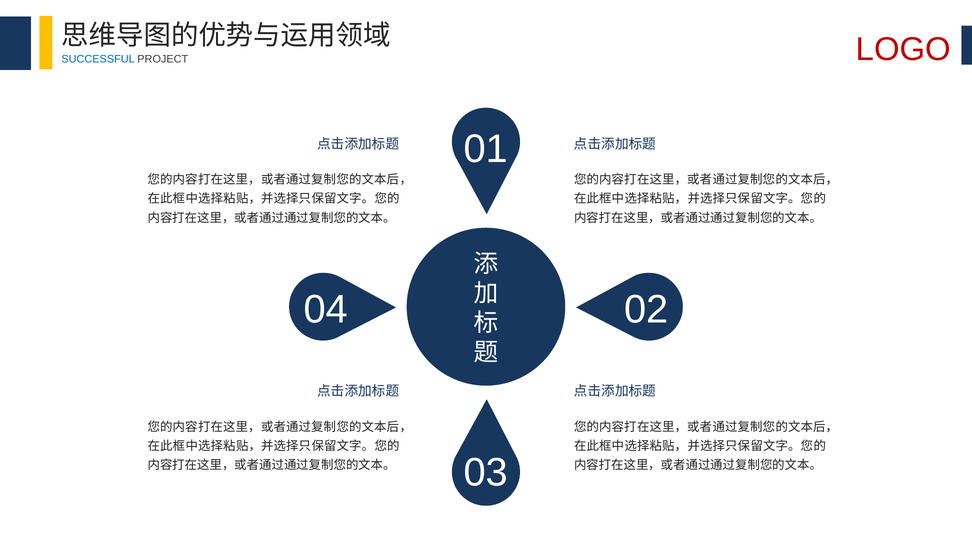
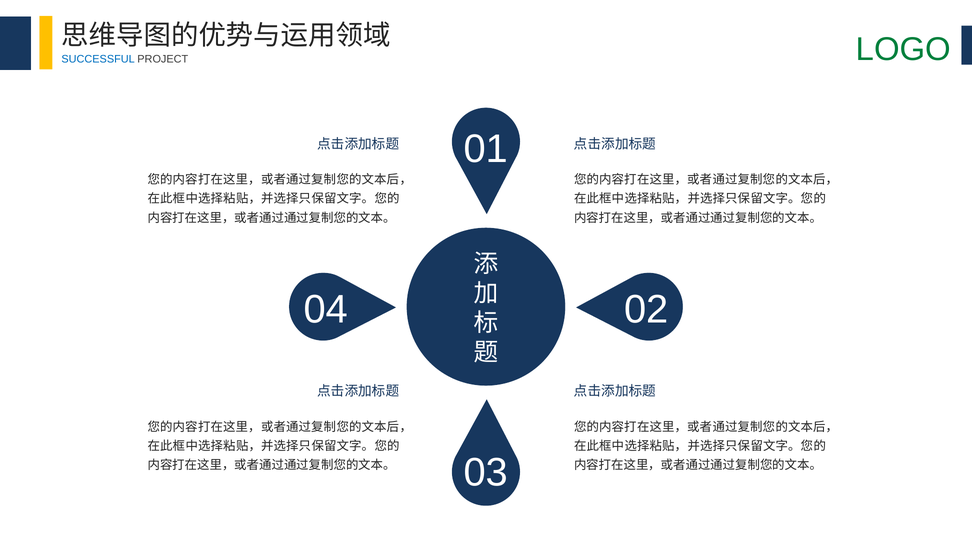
LOGO colour: red -> green (903, 49)
